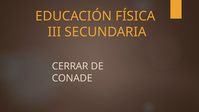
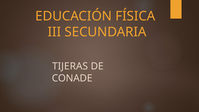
CERRAR: CERRAR -> TIJERAS (70, 66)
